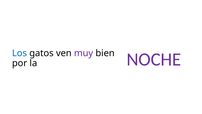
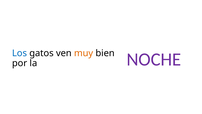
muy colour: purple -> orange (84, 53)
